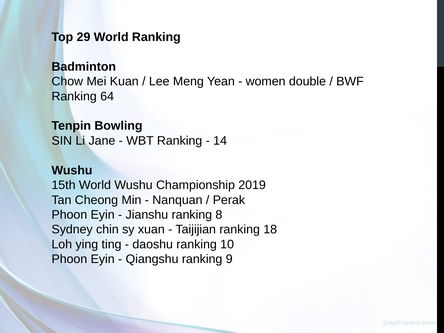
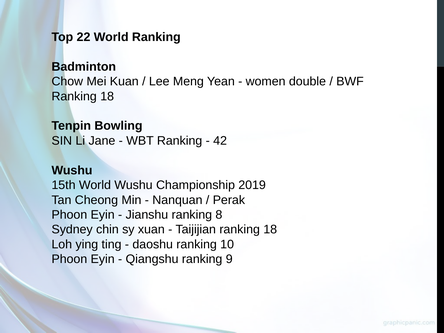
29: 29 -> 22 (84, 37)
64: 64 -> 18 (107, 96)
14: 14 -> 42 (220, 141)
